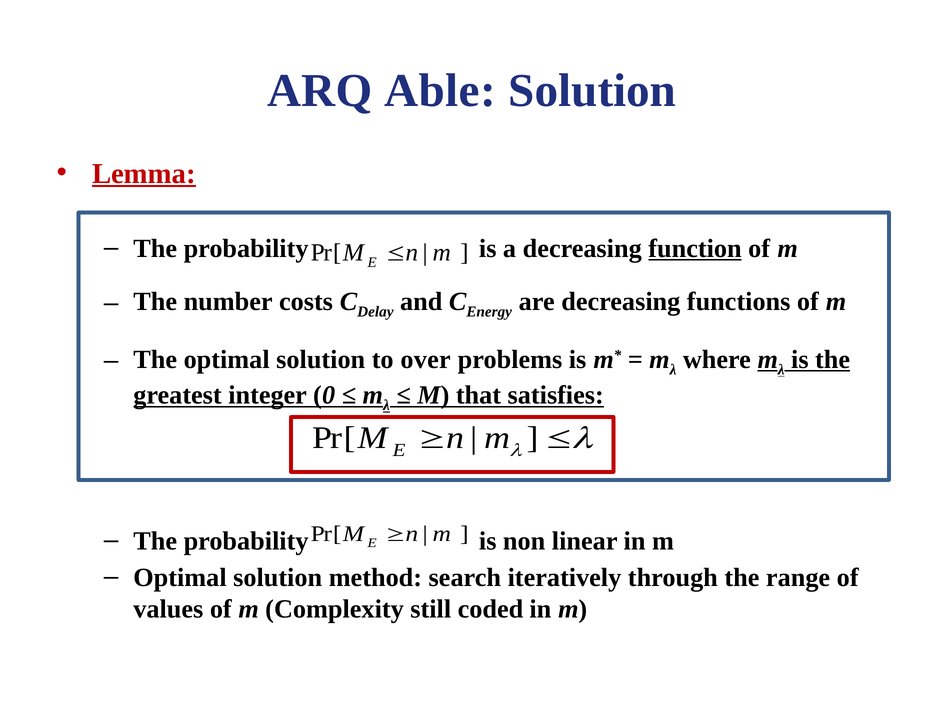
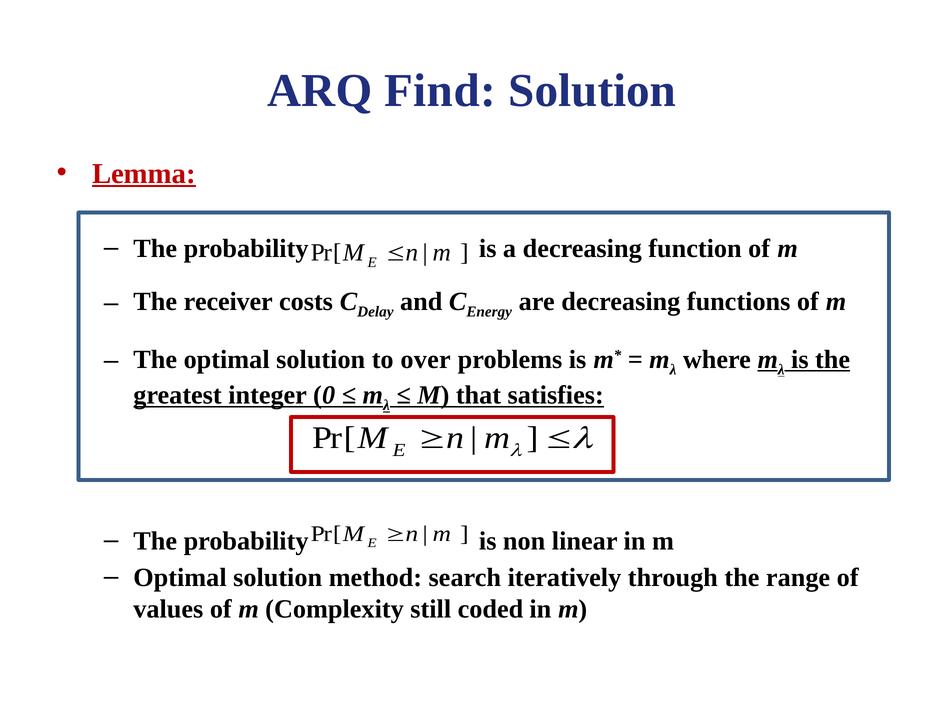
Able: Able -> Find (440, 91)
function underline: present -> none (695, 248)
number: number -> receiver (228, 302)
